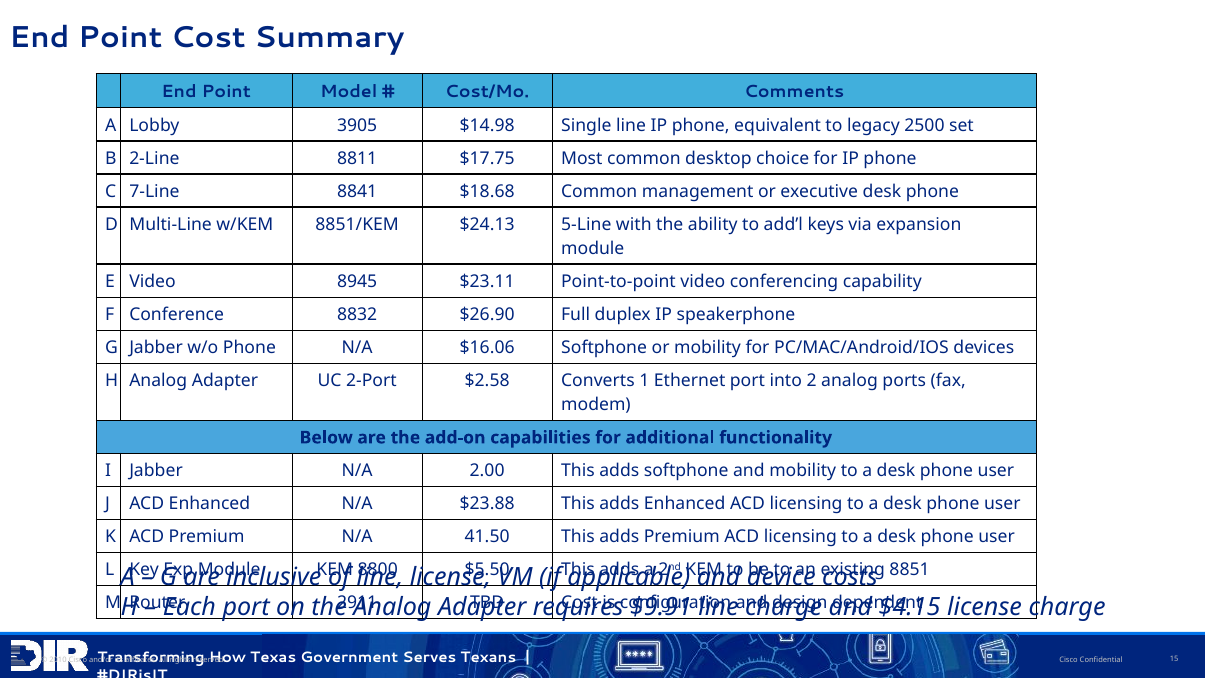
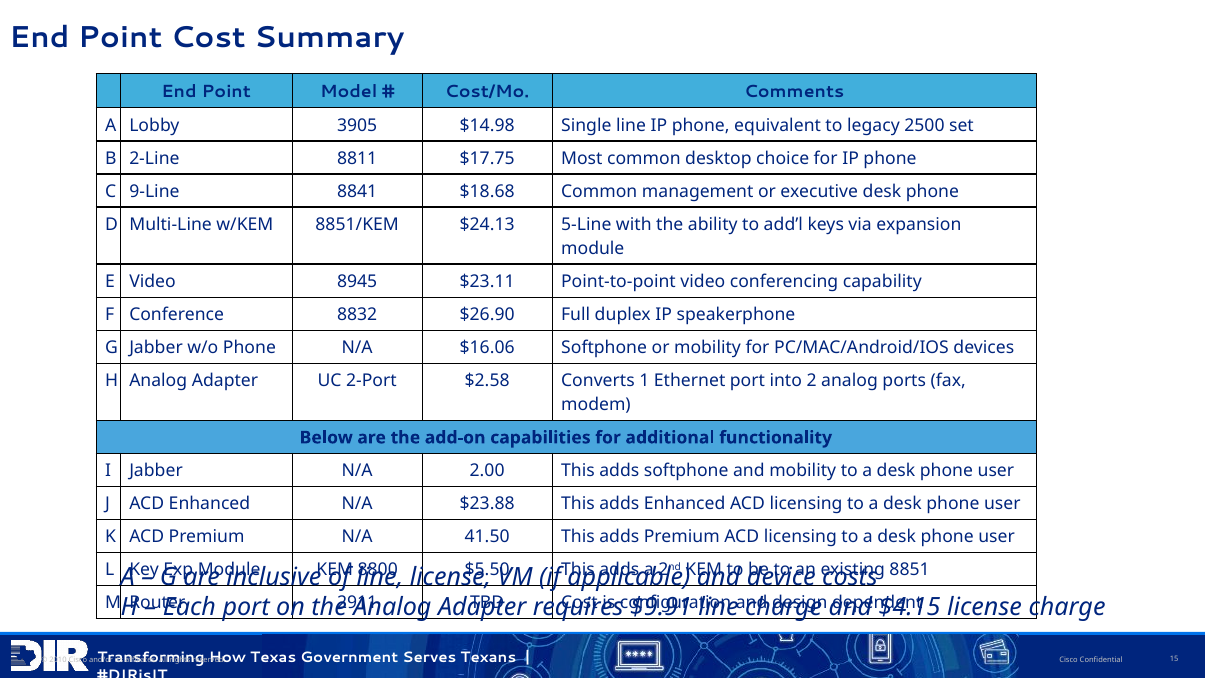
7-Line: 7-Line -> 9-Line (154, 191)
